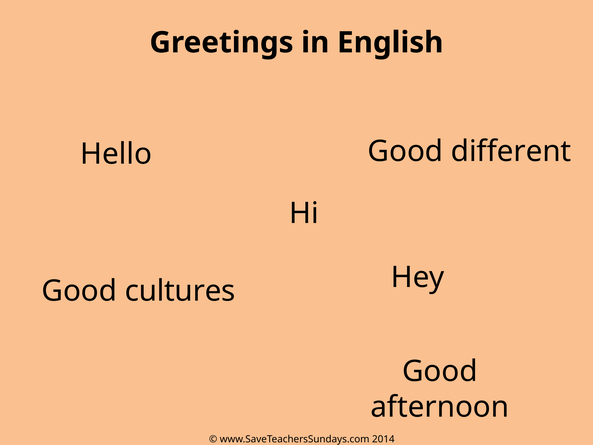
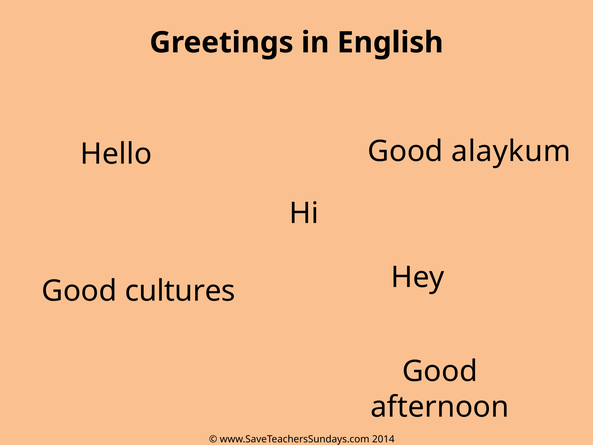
different: different -> alaykum (511, 151)
